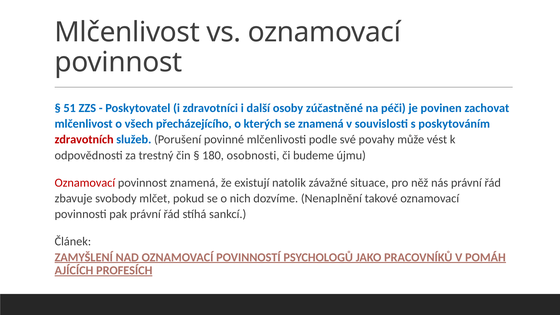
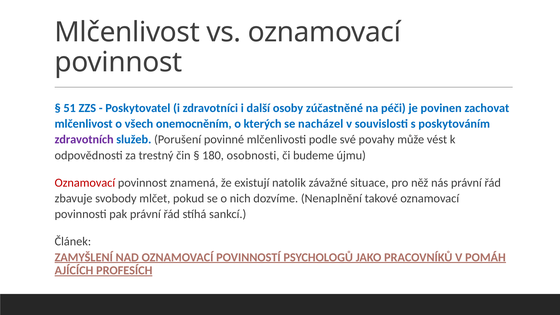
přecházejícího: přecházejícího -> onemocněním (194, 124)
se znamená: znamená -> nacházel (321, 124)
zdravotních colour: red -> purple (84, 140)
